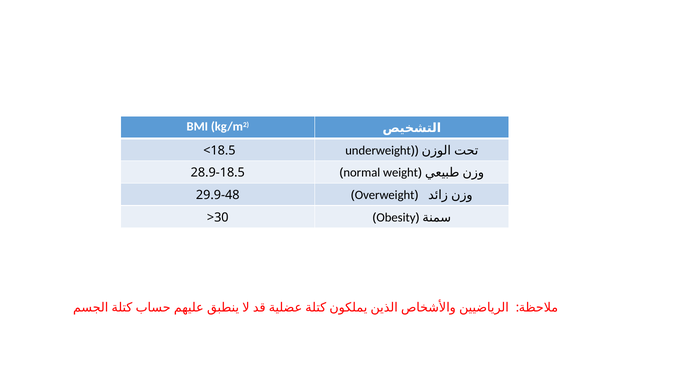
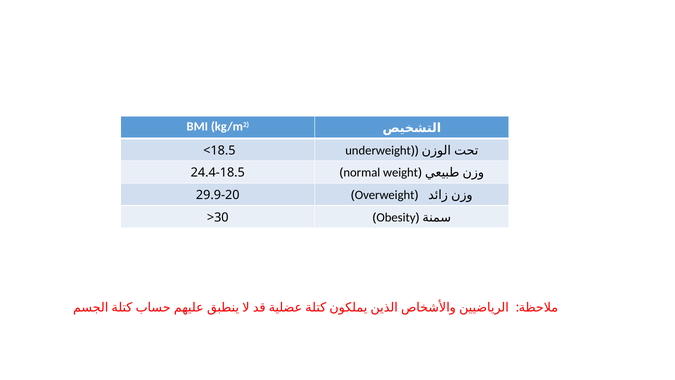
28.9-18.5: 28.9-18.5 -> 24.4-18.5 (218, 173)
29.9-48: 29.9-48 -> 29.9-20 (218, 195)
